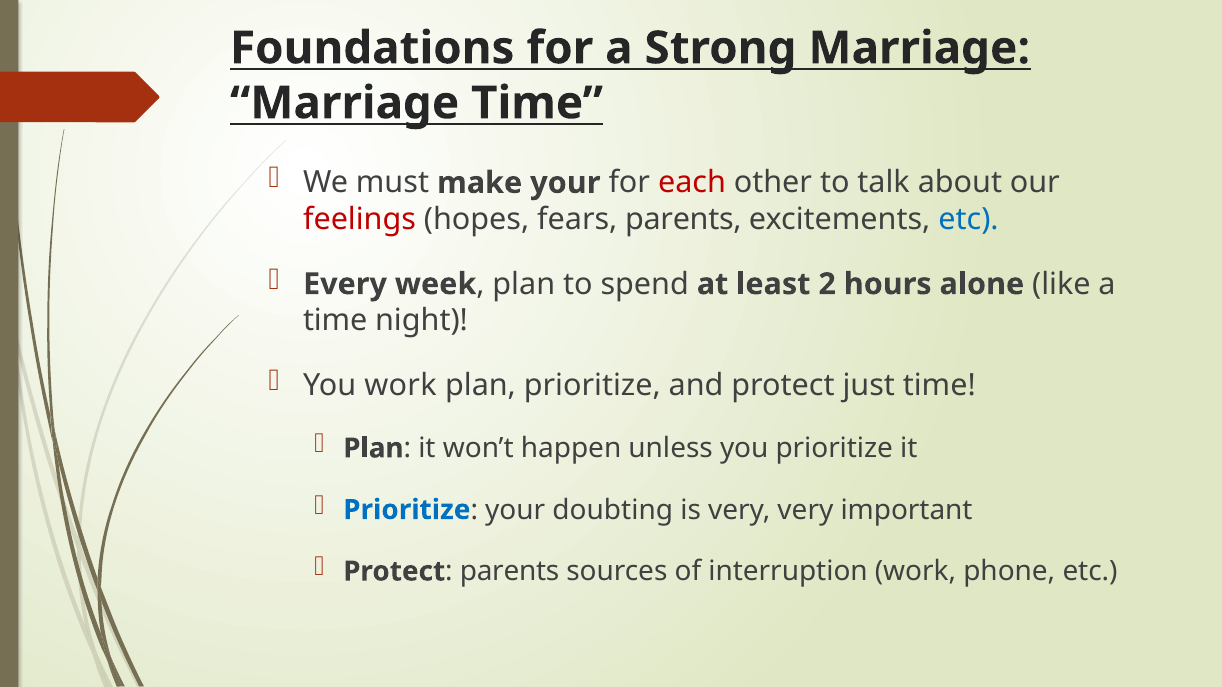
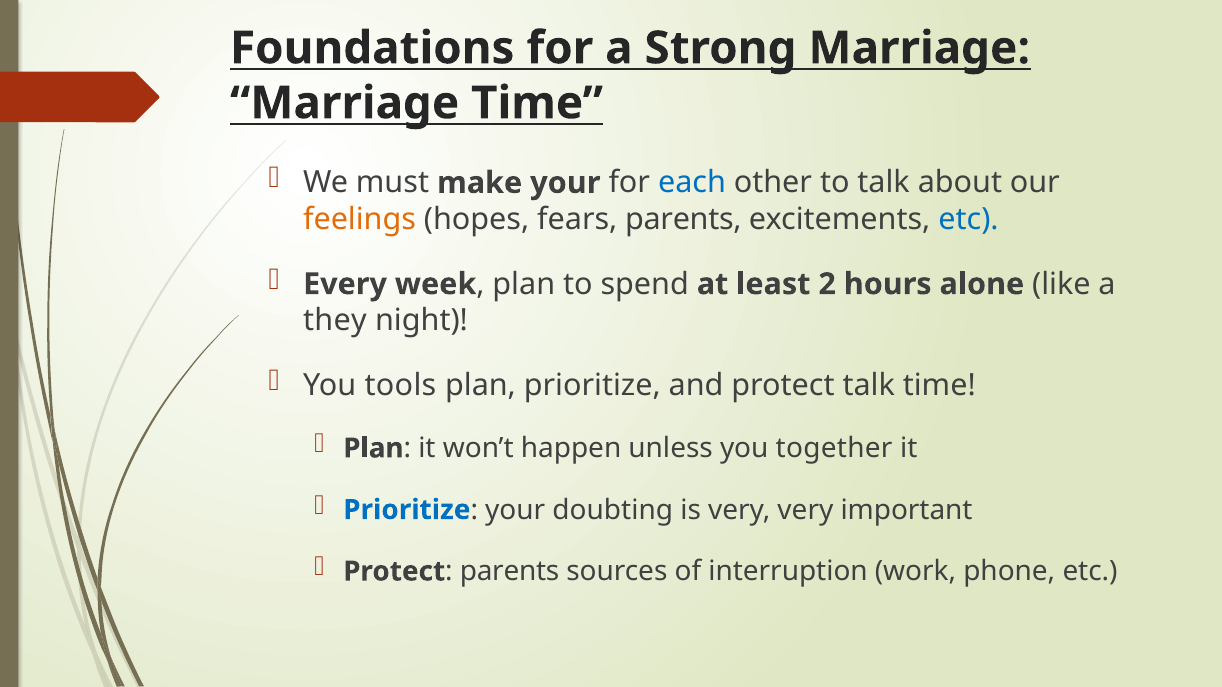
each colour: red -> blue (692, 183)
feelings colour: red -> orange (360, 220)
time: time -> they (335, 321)
You work: work -> tools (400, 386)
protect just: just -> talk (869, 386)
you prioritize: prioritize -> together (834, 449)
